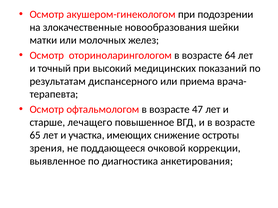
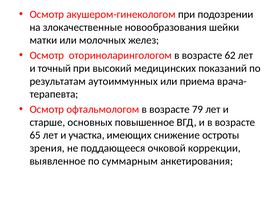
64: 64 -> 62 (230, 55)
диспансерного: диспансерного -> аутоиммунных (123, 81)
47: 47 -> 79 (198, 110)
лечащего: лечащего -> основных (90, 123)
диагностика: диагностика -> суммарным (130, 161)
